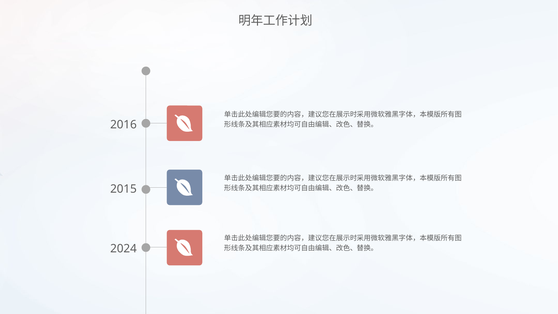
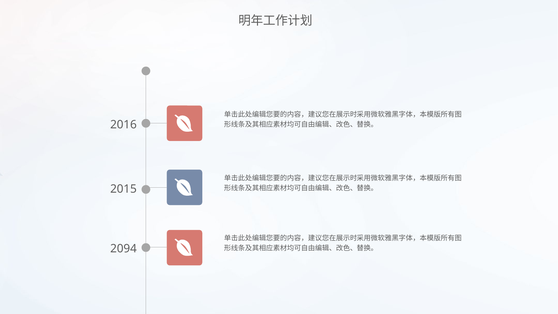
2024: 2024 -> 2094 (123, 248)
